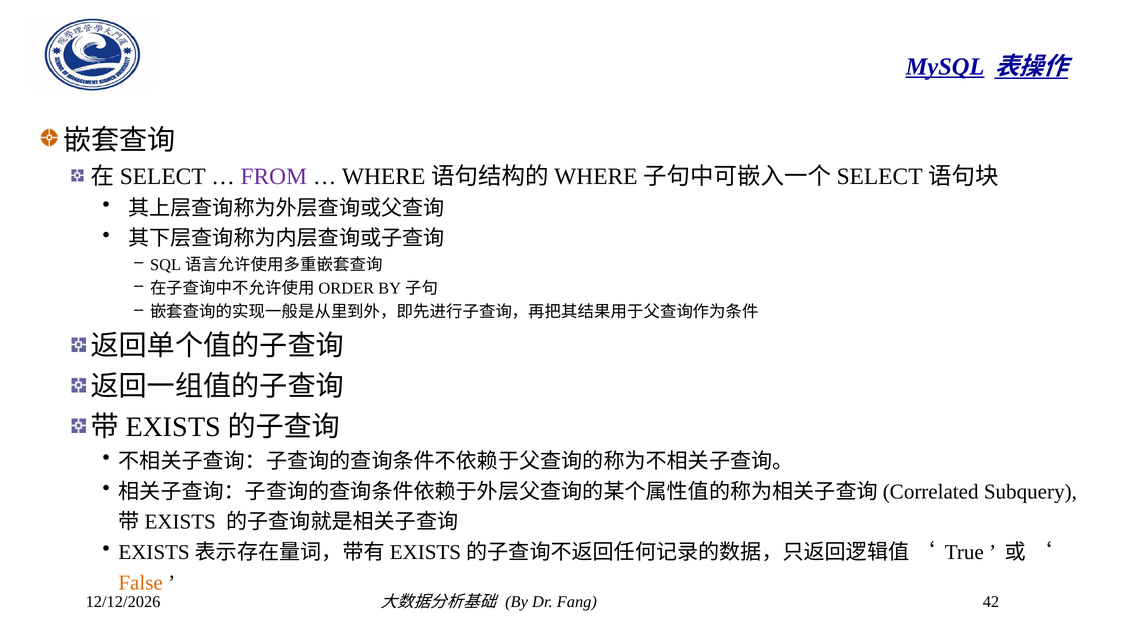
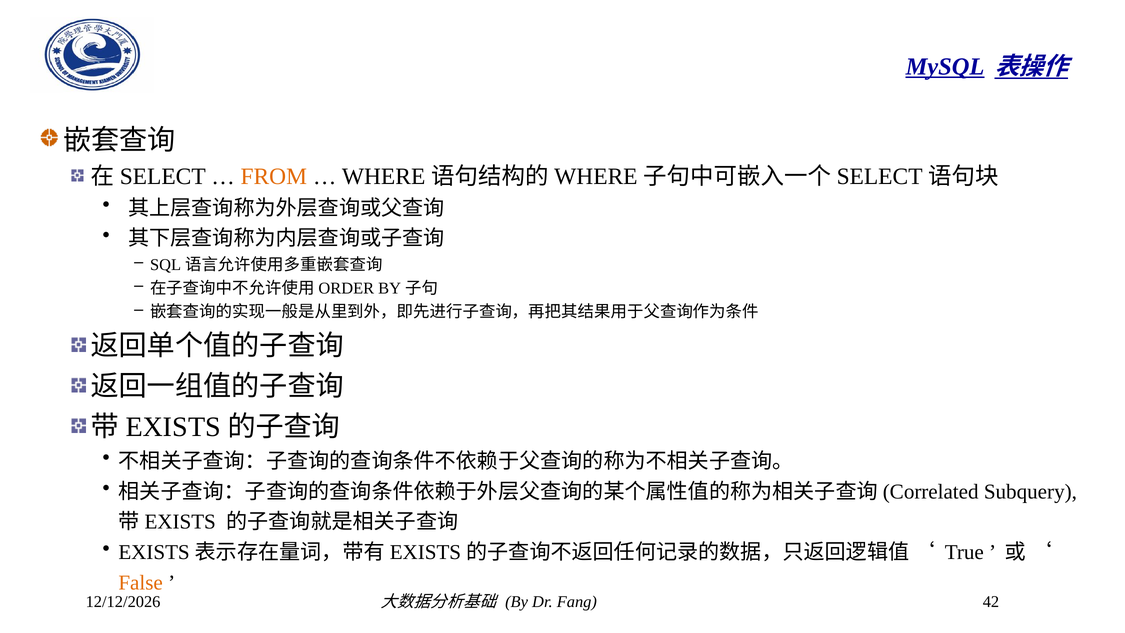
FROM colour: purple -> orange (274, 176)
